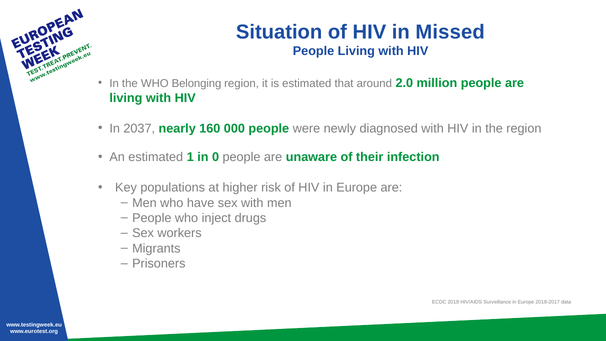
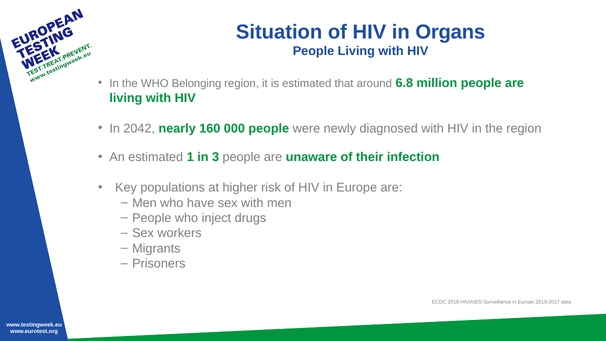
Missed: Missed -> Organs (450, 32)
2.0: 2.0 -> 6.8 (404, 83)
2037: 2037 -> 2042 (139, 128)
0: 0 -> 3 (216, 157)
